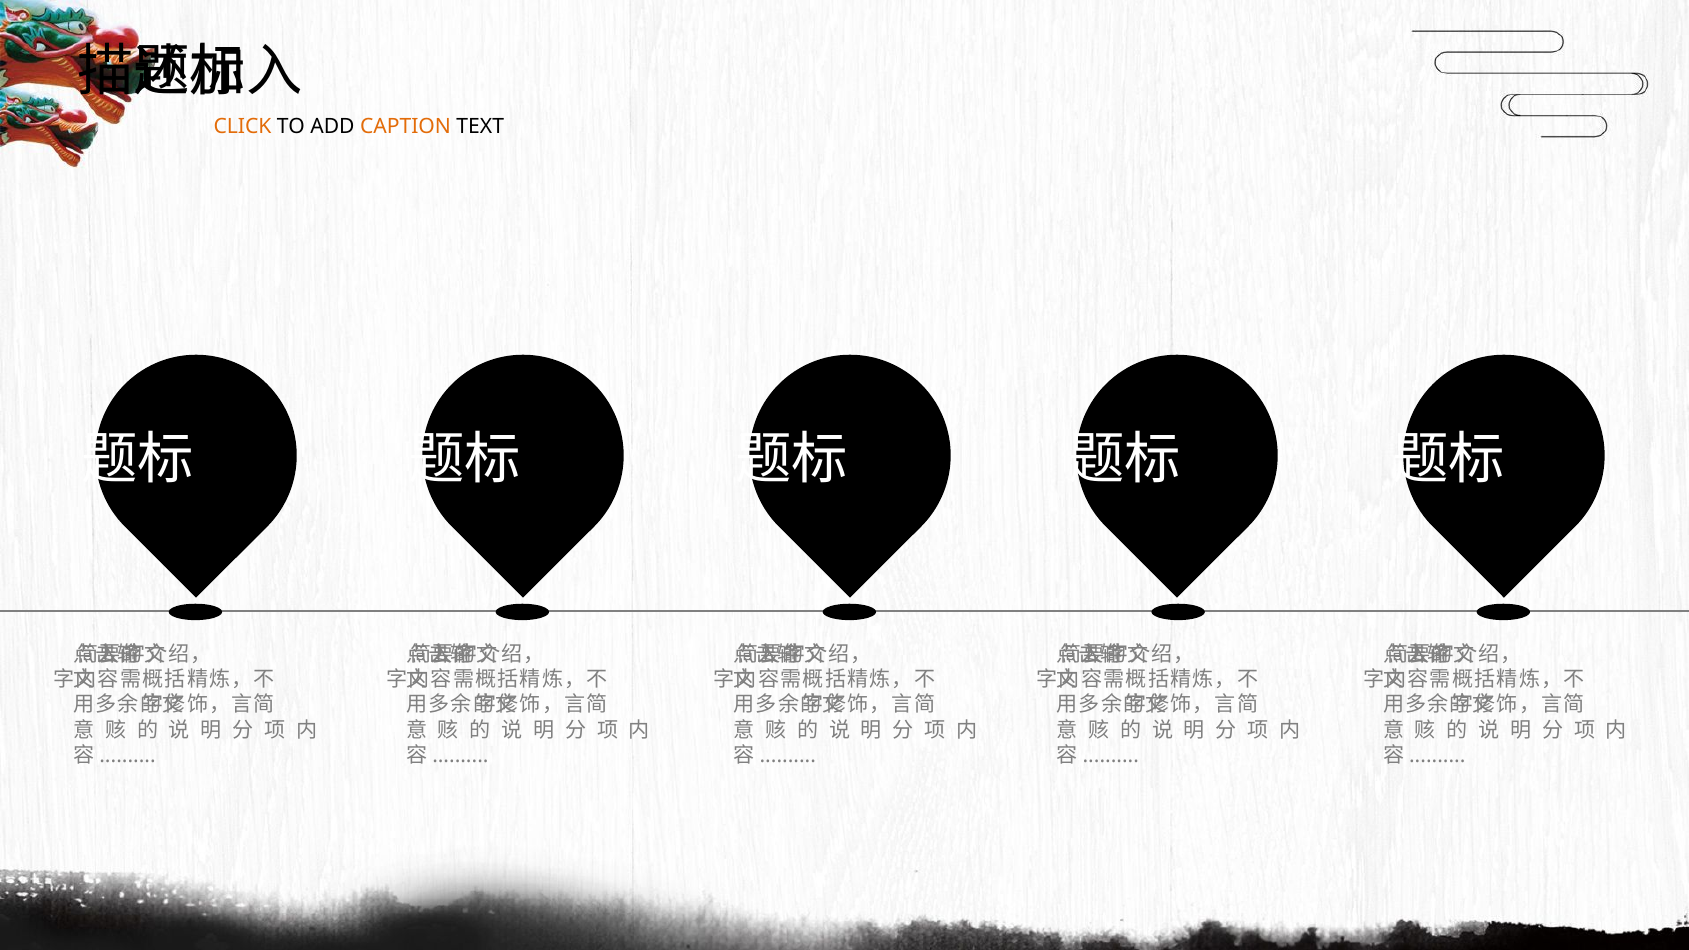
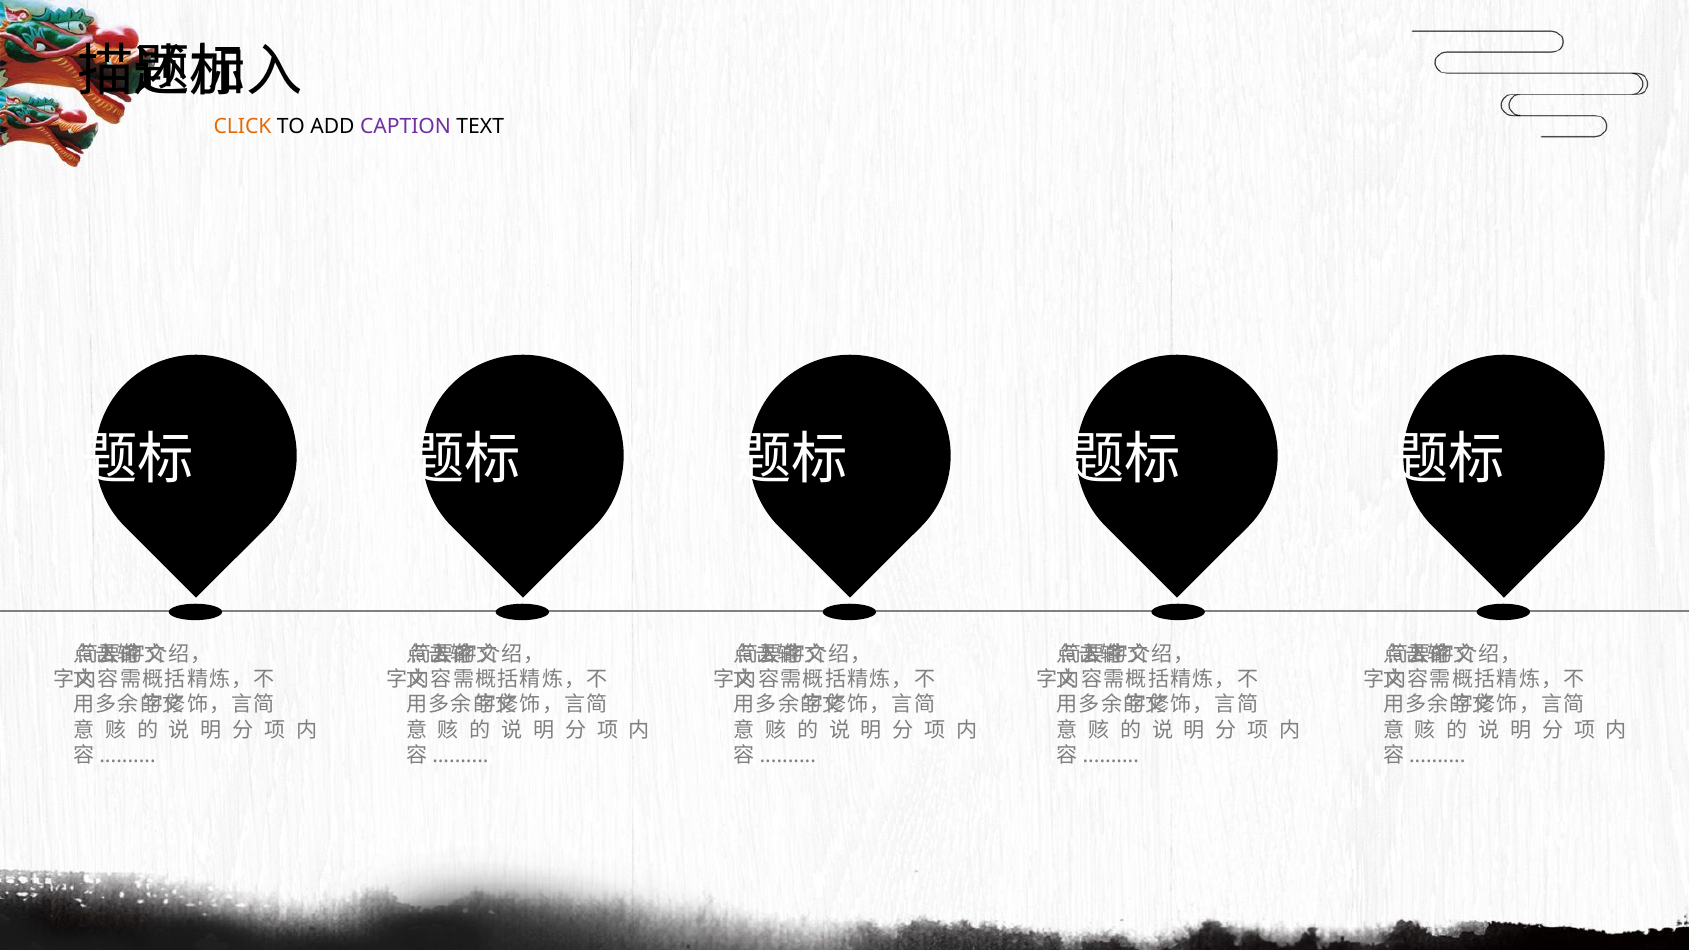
CAPTION colour: orange -> purple (406, 127)
